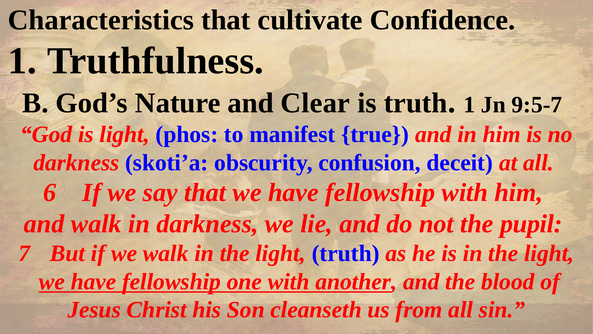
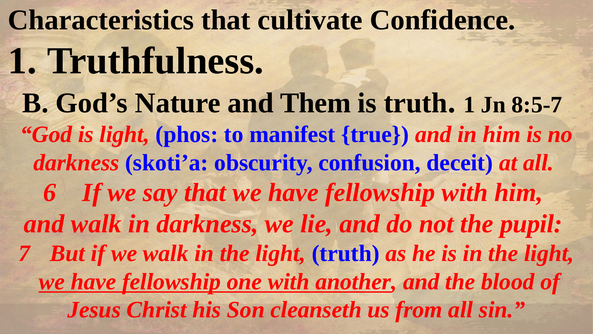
Clear: Clear -> Them (316, 103)
9:5-7: 9:5-7 -> 8:5-7 (537, 105)
